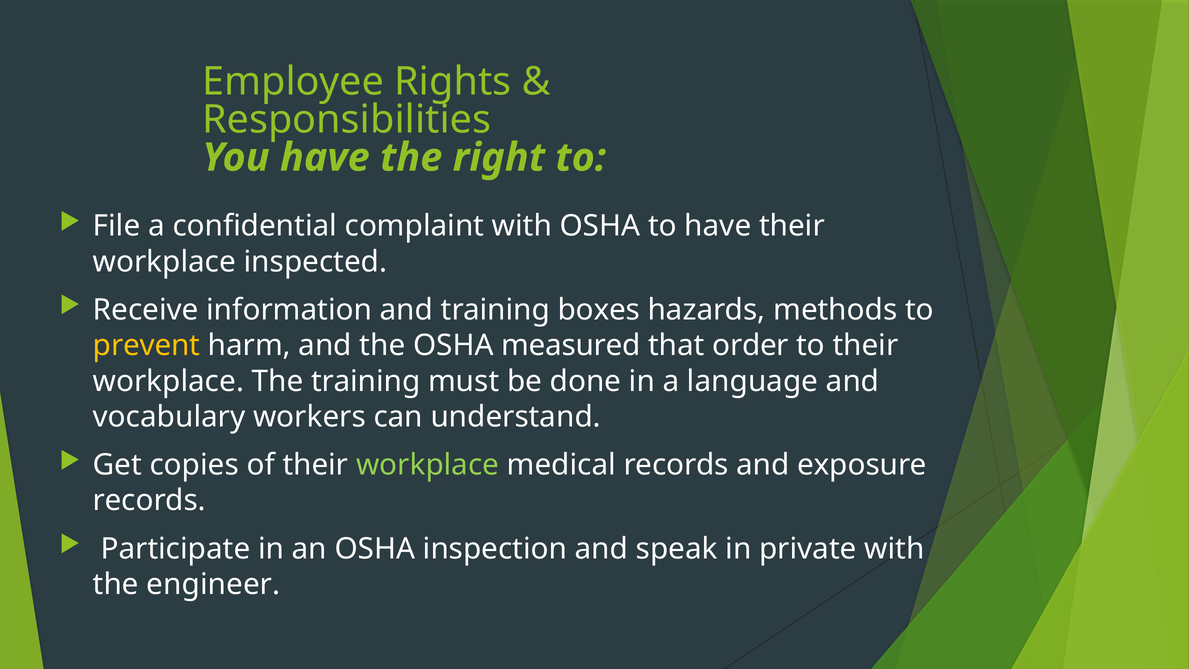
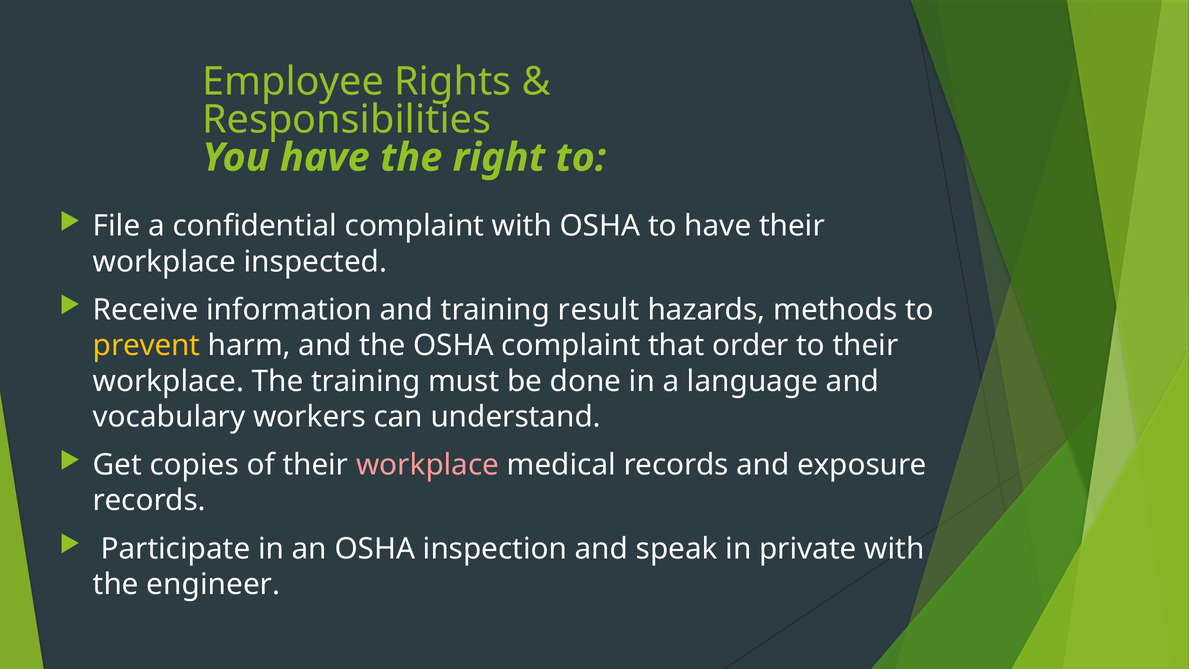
boxes: boxes -> result (599, 310)
OSHA measured: measured -> complaint (571, 345)
workplace colour: light green -> pink (428, 465)
